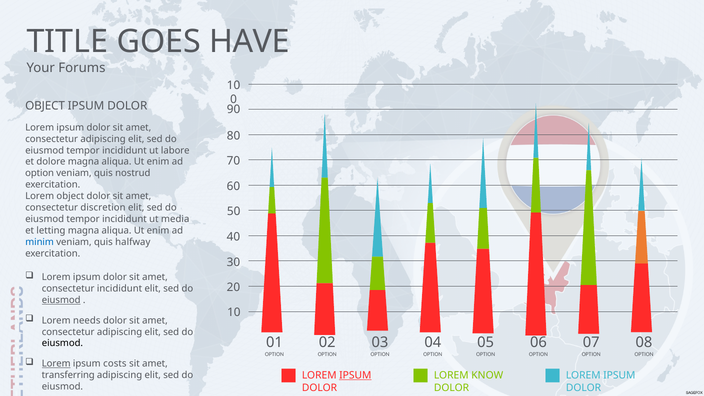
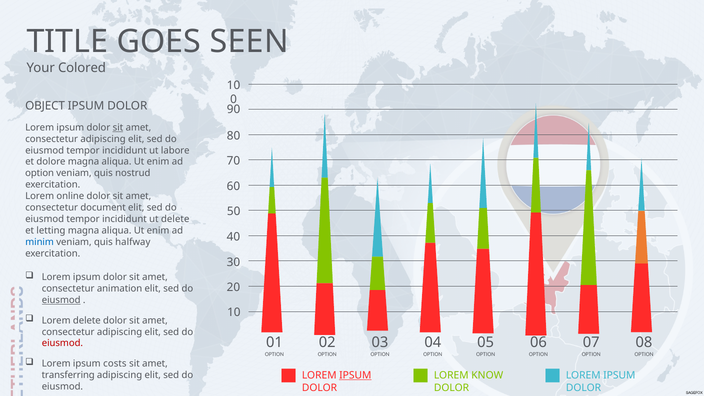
HAVE: HAVE -> SEEN (249, 42)
Forums: Forums -> Colored (82, 68)
sit underline: none -> present (118, 127)
Lorem object: object -> online (70, 196)
discretion: discretion -> document (103, 208)
ut media: media -> delete (175, 219)
consectetur incididunt: incididunt -> animation (120, 289)
Lorem needs: needs -> delete (87, 320)
eiusmod colour: black -> red (62, 343)
Lorem underline: present -> none (56, 364)
